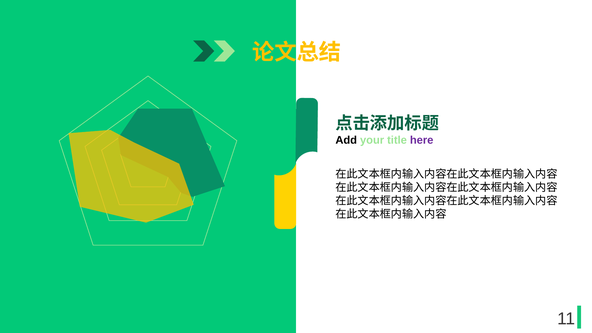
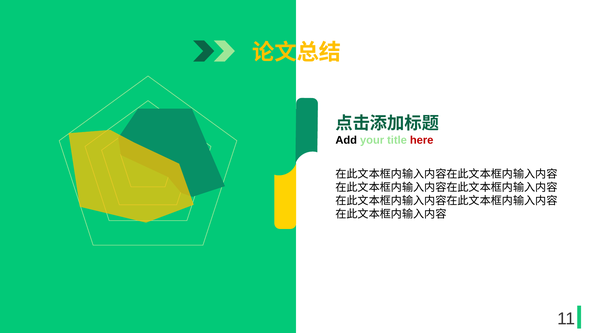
here colour: purple -> red (422, 140)
